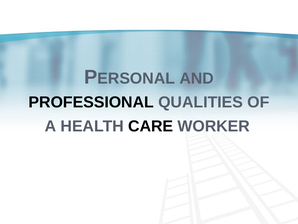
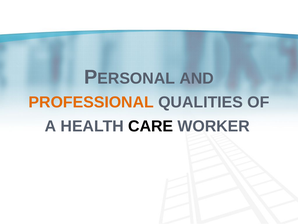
PROFESSIONAL colour: black -> orange (91, 102)
